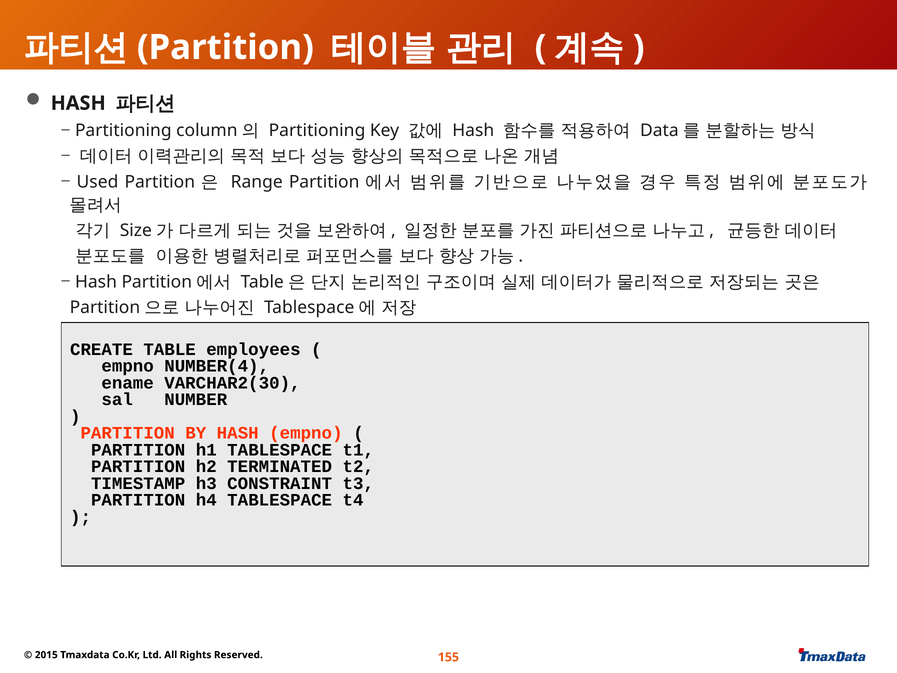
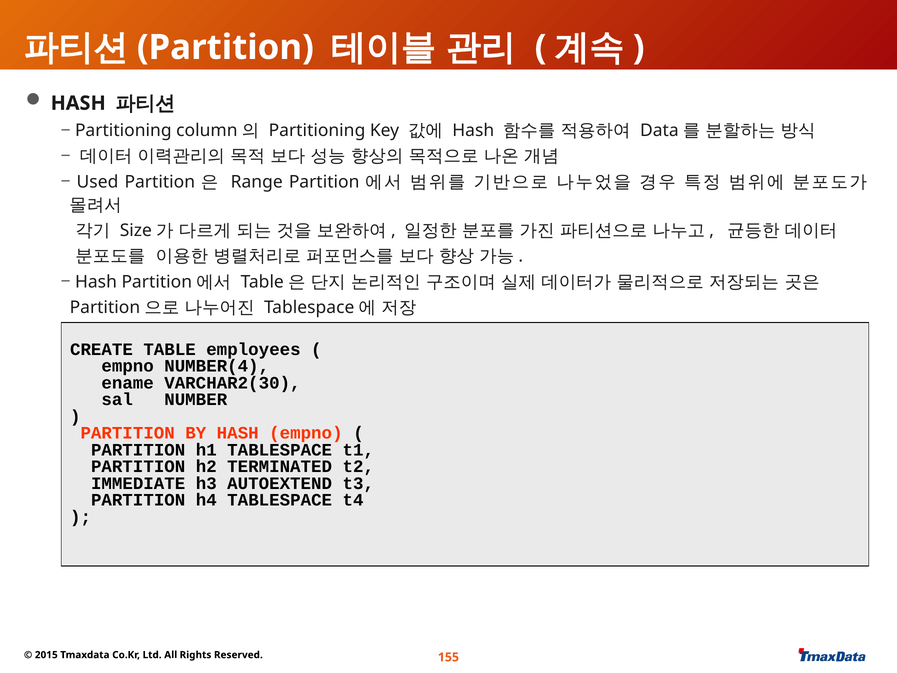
TIMESTAMP: TIMESTAMP -> IMMEDIATE (138, 483)
CONSTRAINT: CONSTRAINT -> AUTOEXTEND (280, 483)
